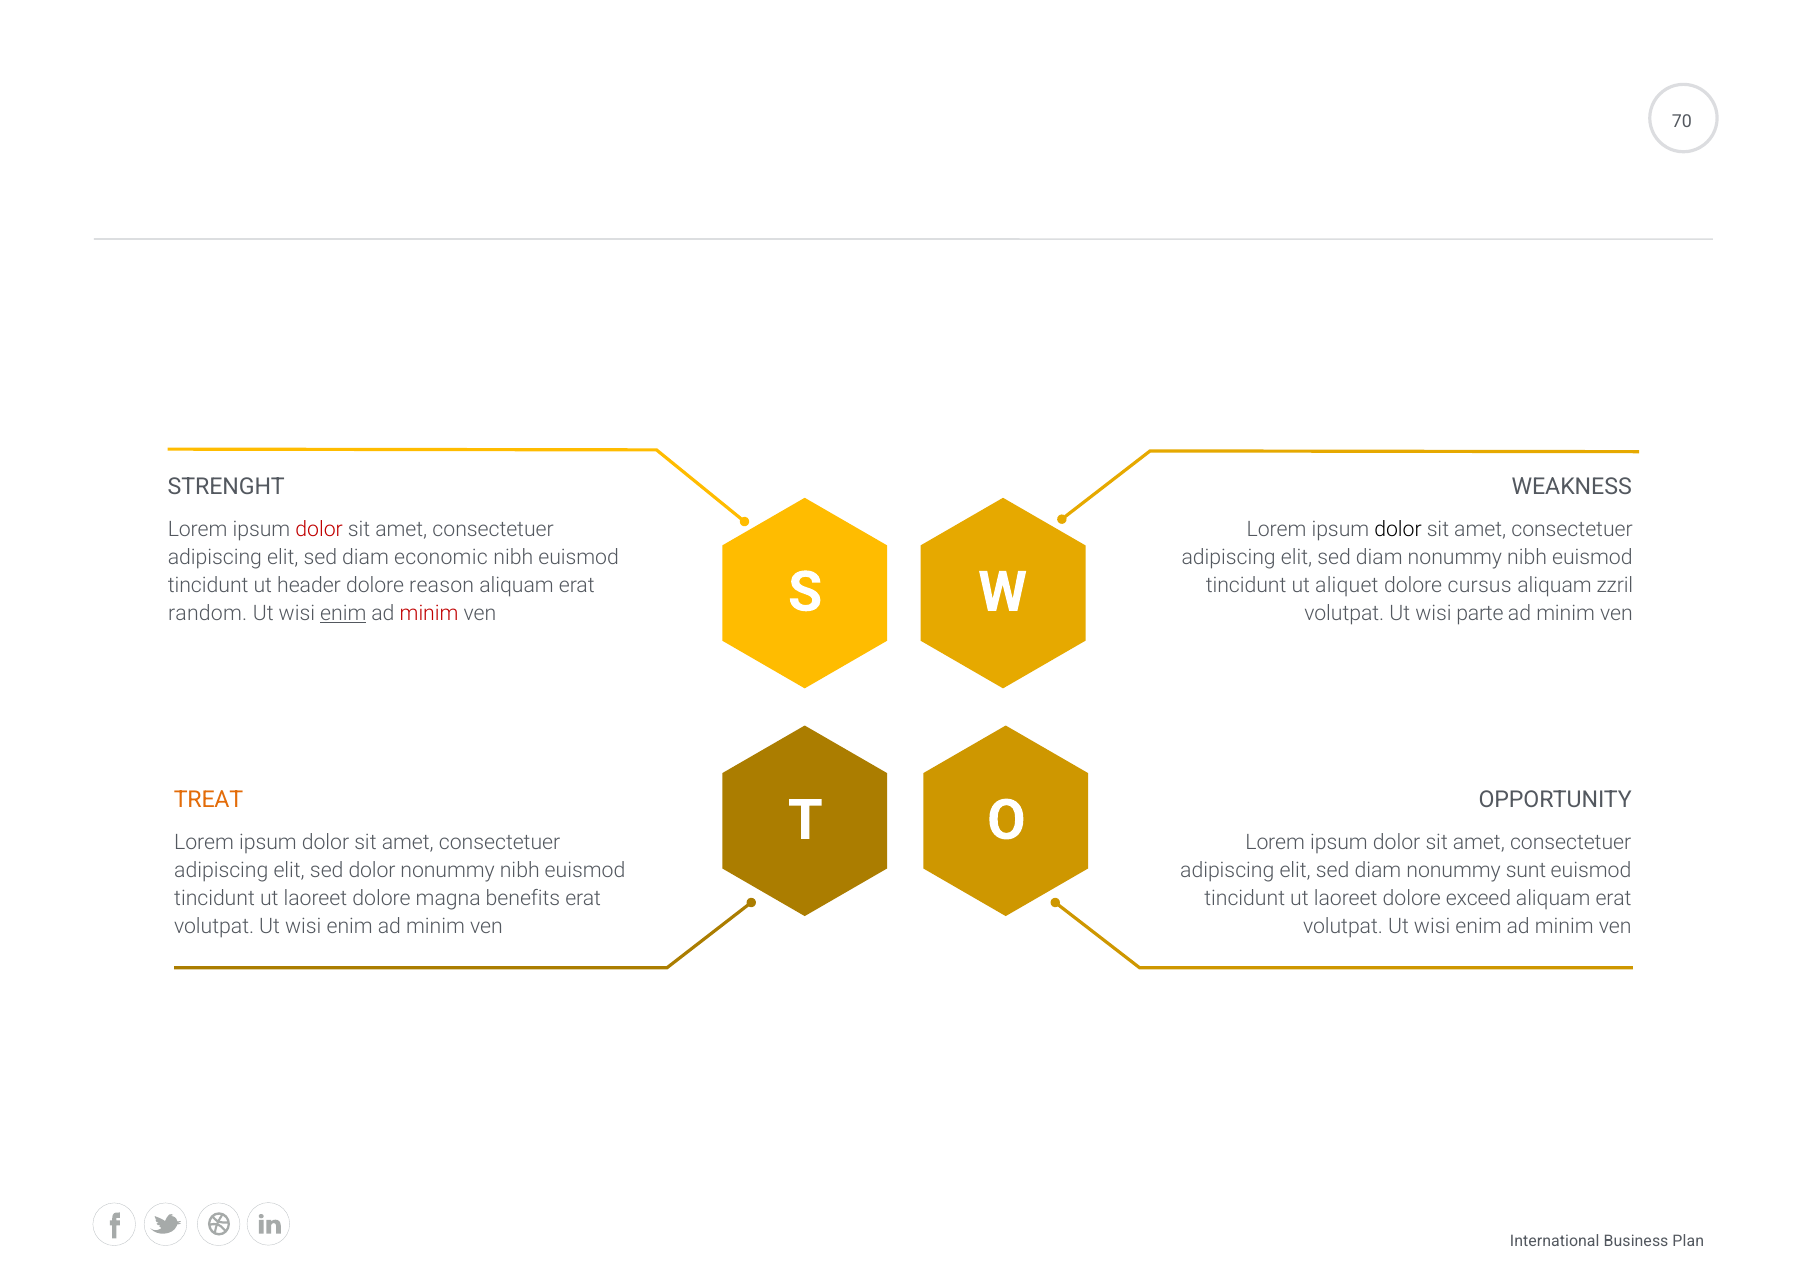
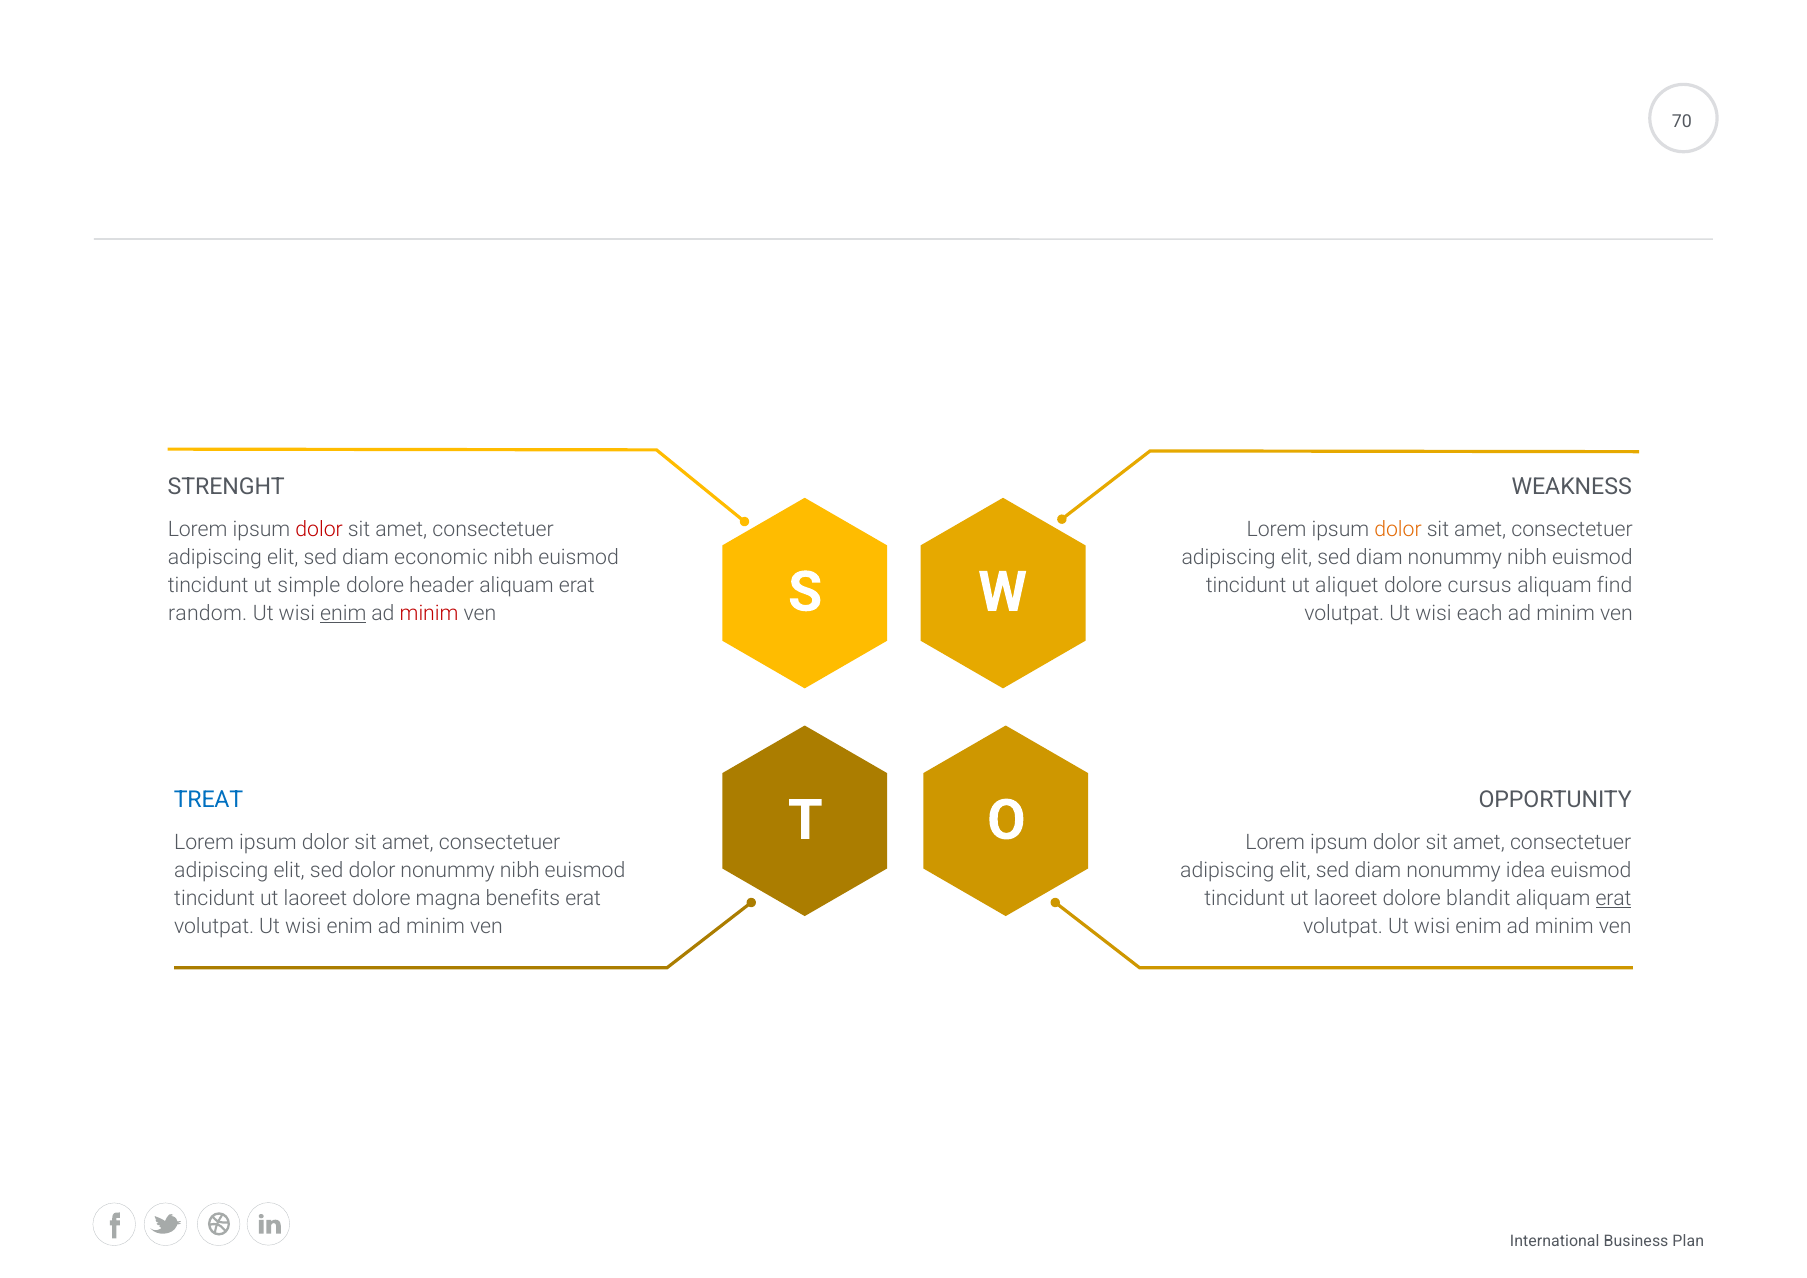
dolor colour: black -> orange (1398, 529)
header: header -> simple (309, 585)
reason: reason -> header (442, 585)
zzril: zzril -> find (1615, 585)
parte: parte -> each (1480, 613)
TREAT colour: orange -> blue (209, 799)
sunt: sunt -> idea (1526, 870)
exceed: exceed -> blandit (1478, 898)
erat underline: none -> present (1613, 898)
